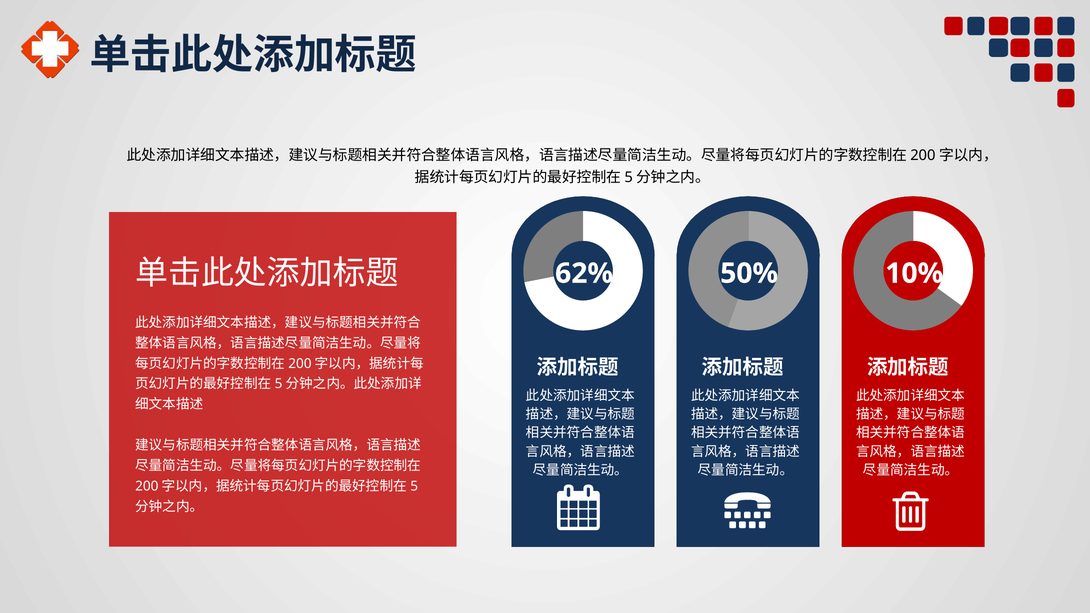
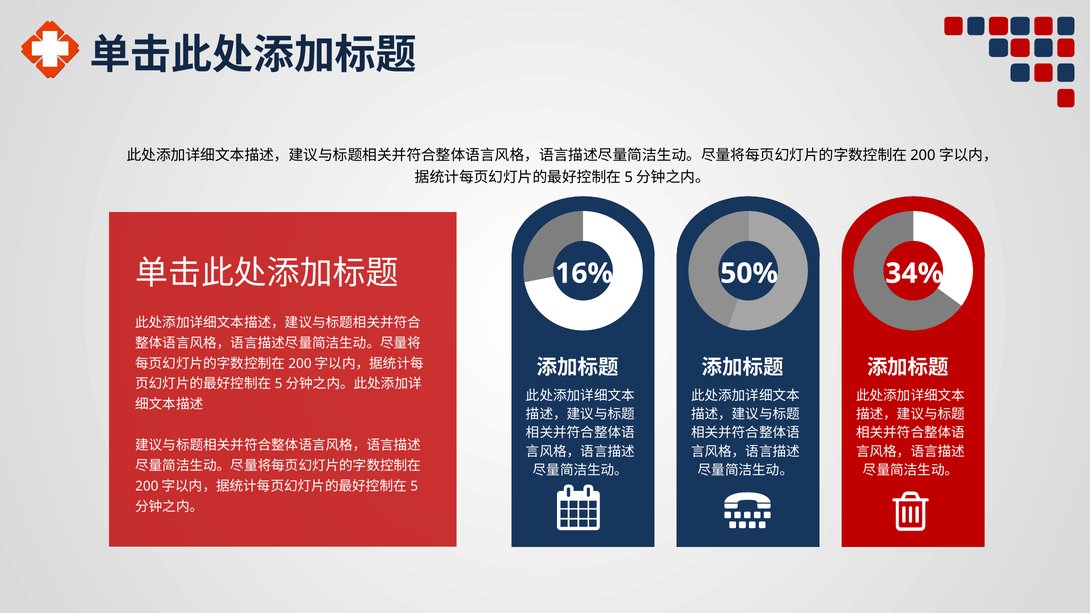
10%: 10% -> 34% (914, 273)
62%: 62% -> 16% (584, 273)
